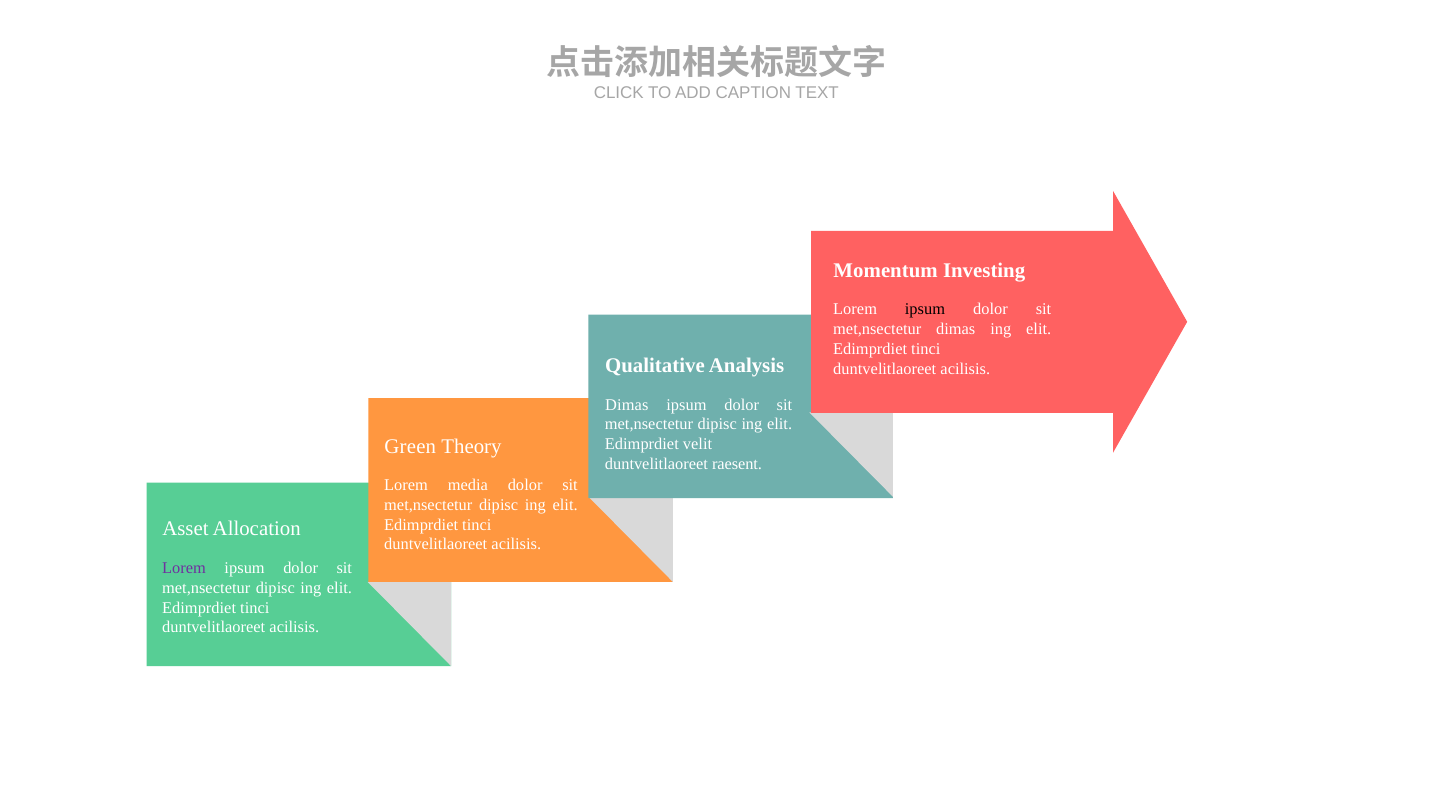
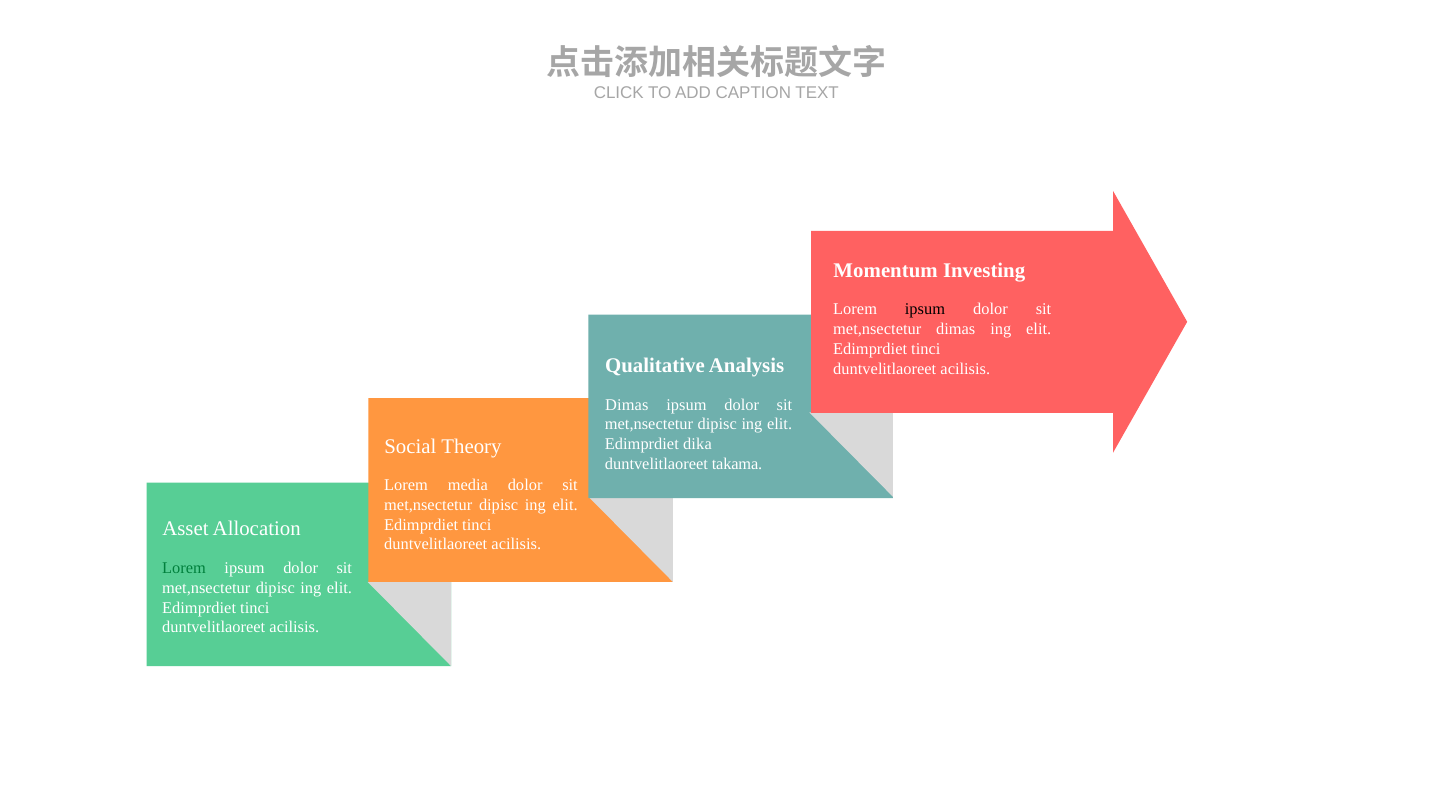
Green: Green -> Social (410, 446)
velit: velit -> dika (697, 444)
raesent: raesent -> takama (737, 464)
Lorem colour: purple -> green (184, 568)
